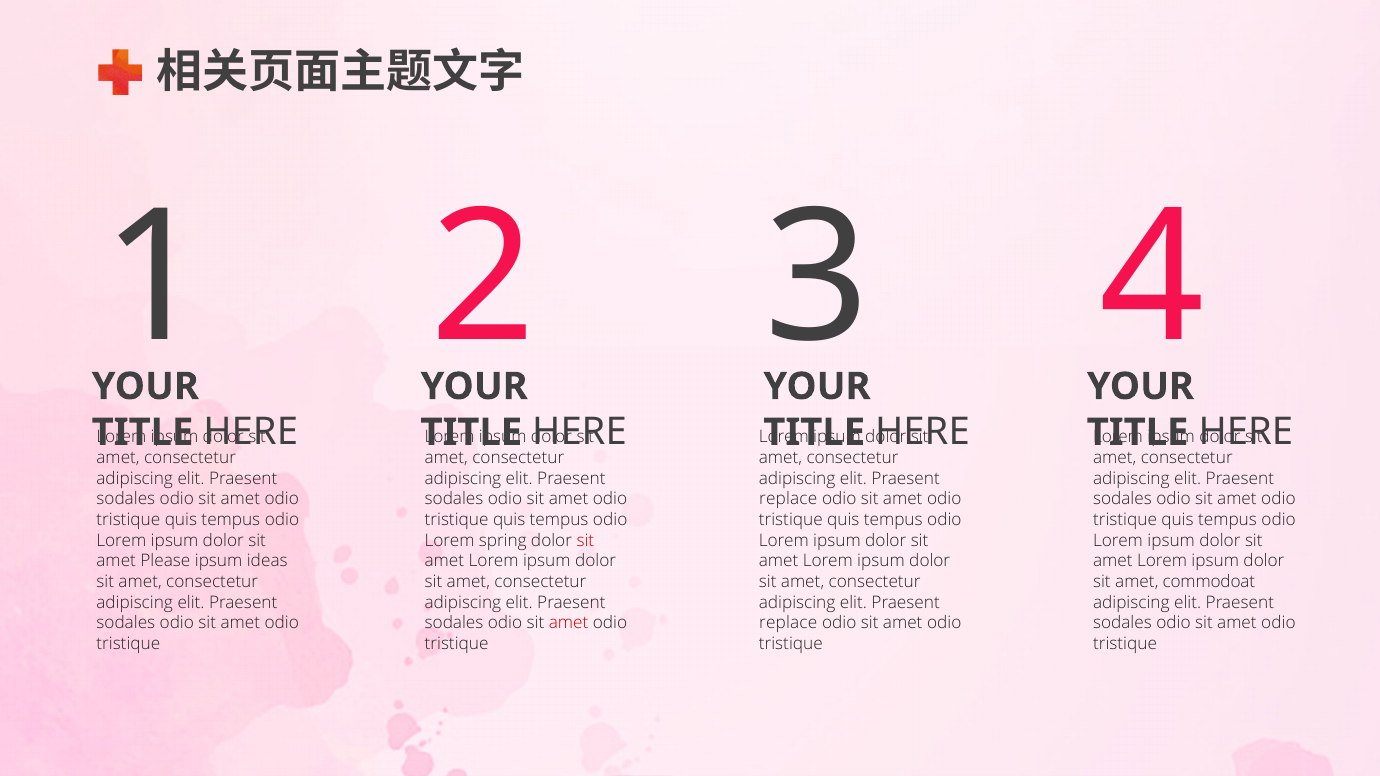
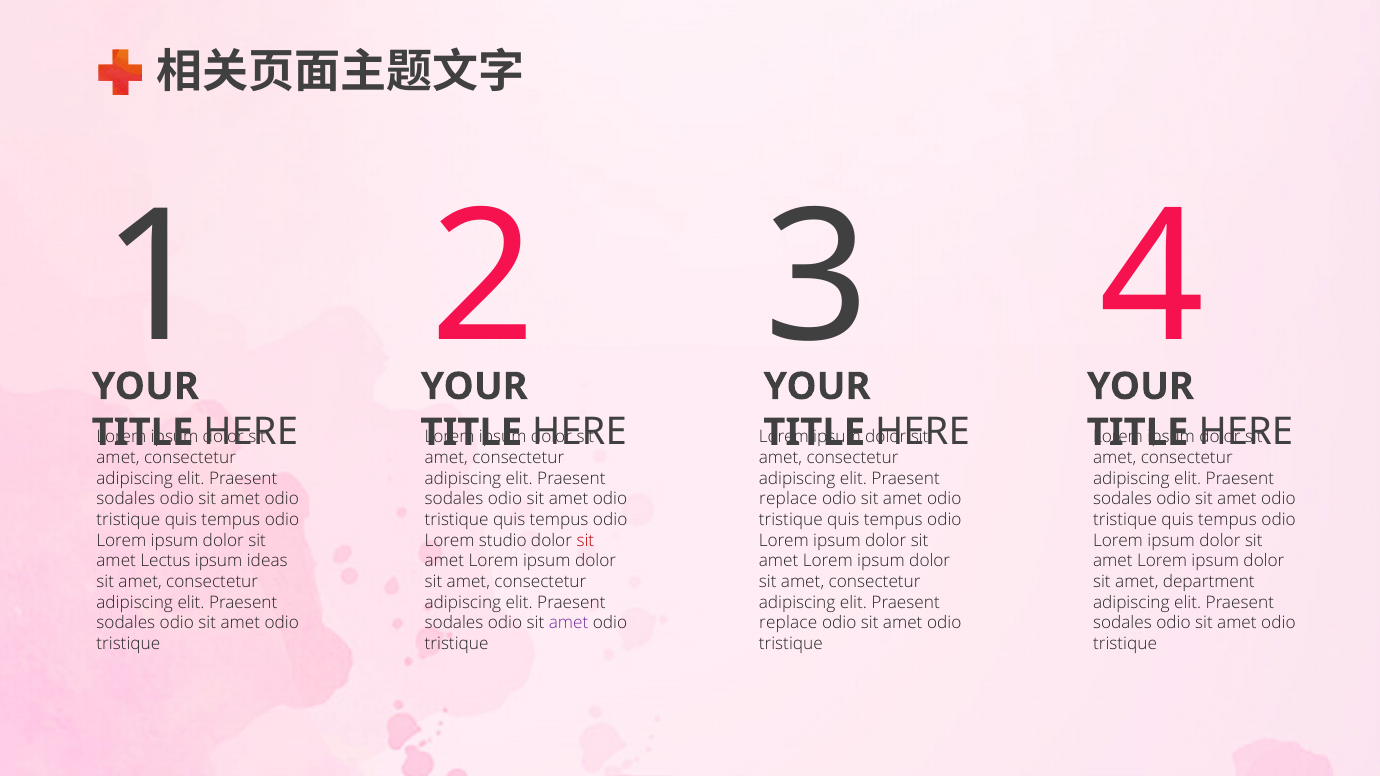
spring: spring -> studio (503, 541)
Please: Please -> Lectus (165, 561)
commodoat: commodoat -> department (1209, 582)
amet colour: red -> purple (569, 623)
